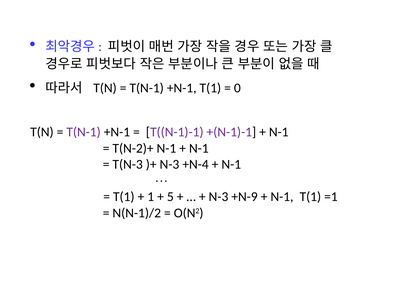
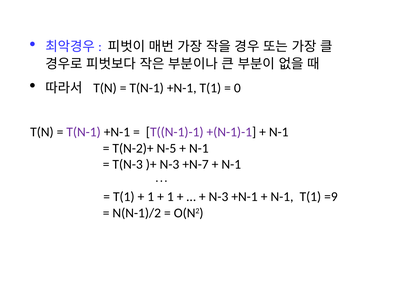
T(N-2)+ N-1: N-1 -> N-5 (166, 148)
+N-4: +N-4 -> +N-7 (196, 165)
5: 5 -> 1 (170, 197)
N-3 +N-9: +N-9 -> +N-1 (245, 197)
=1: =1 -> =9 (331, 197)
